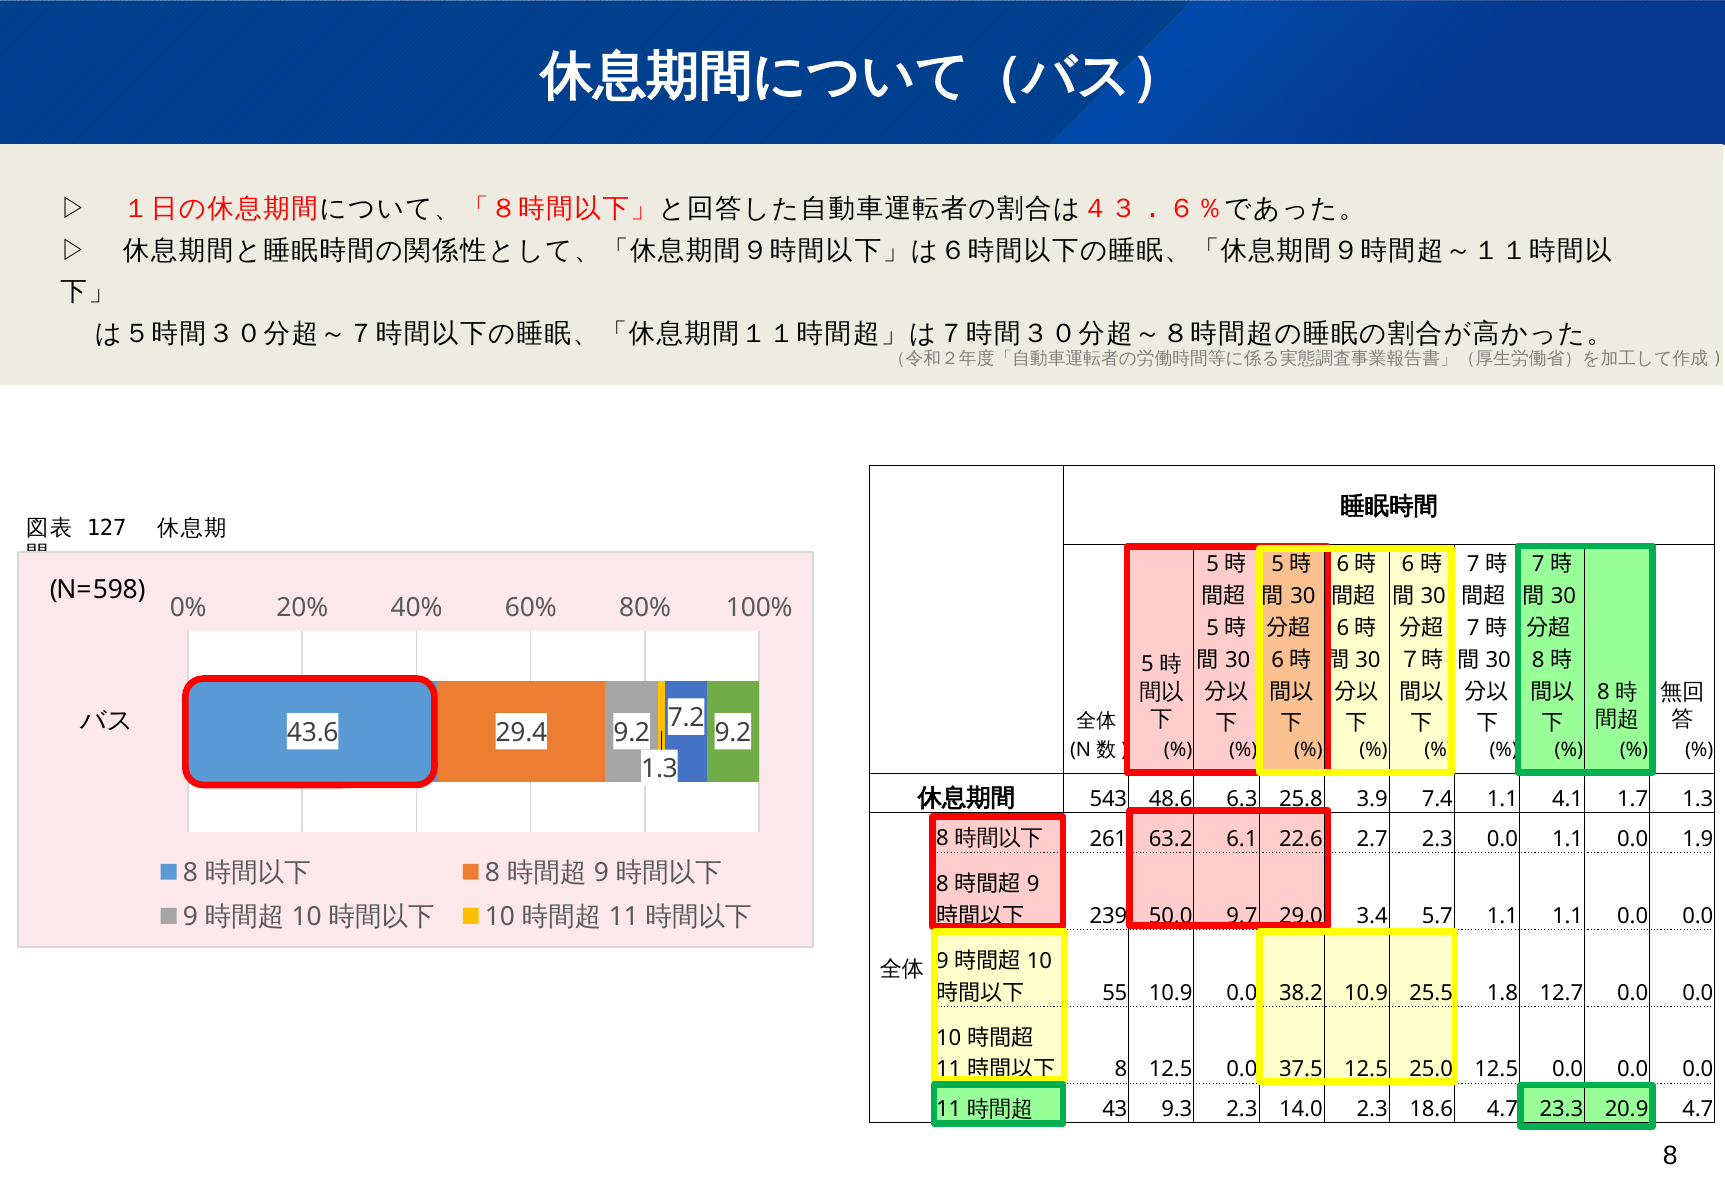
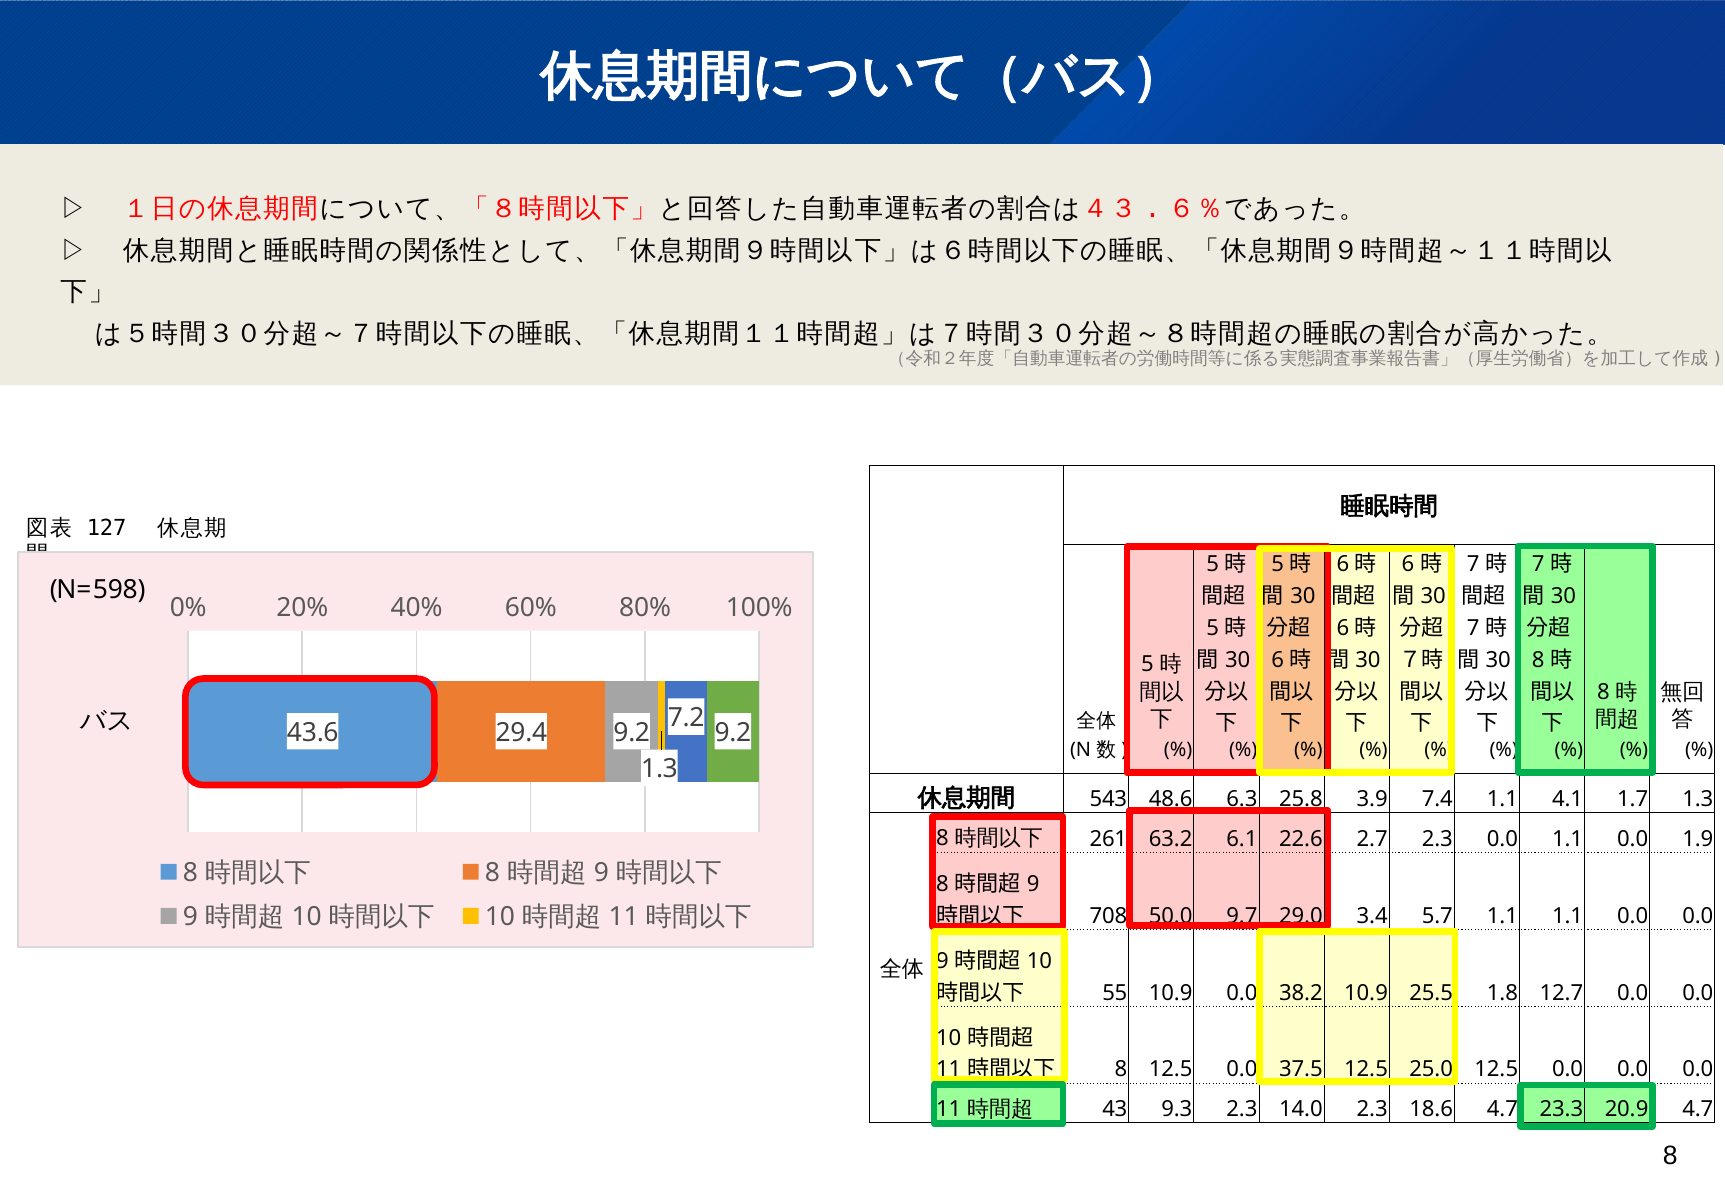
239: 239 -> 708 (1108, 916)
